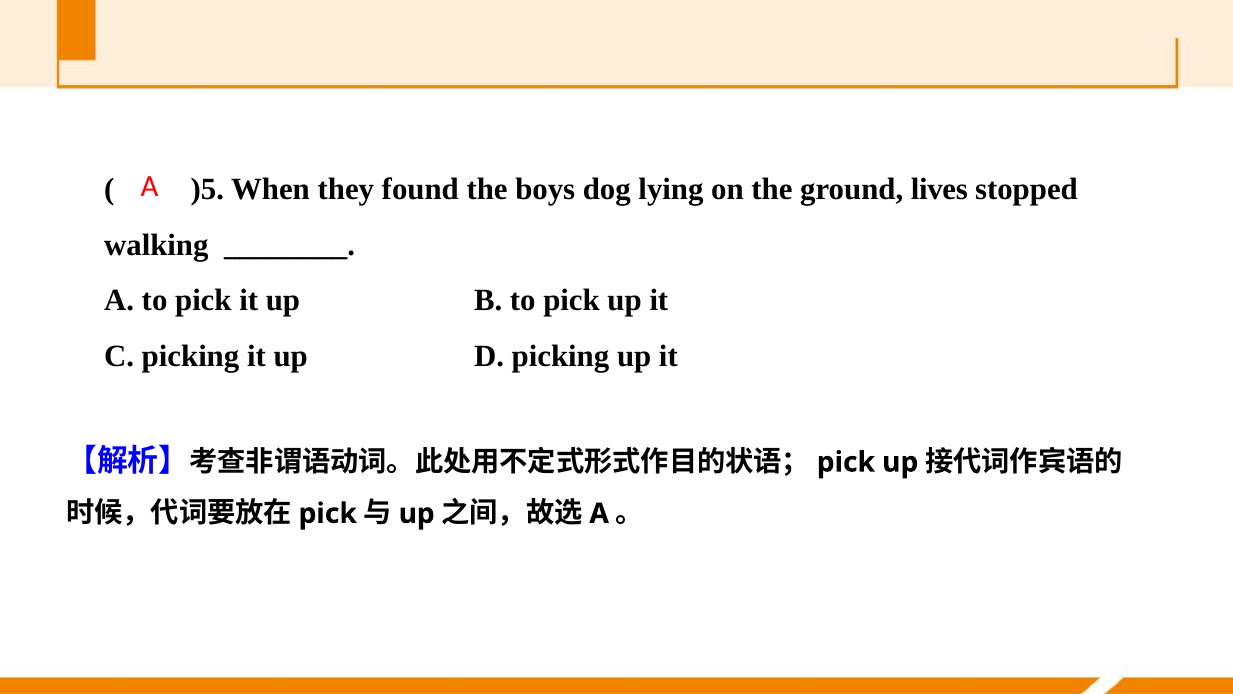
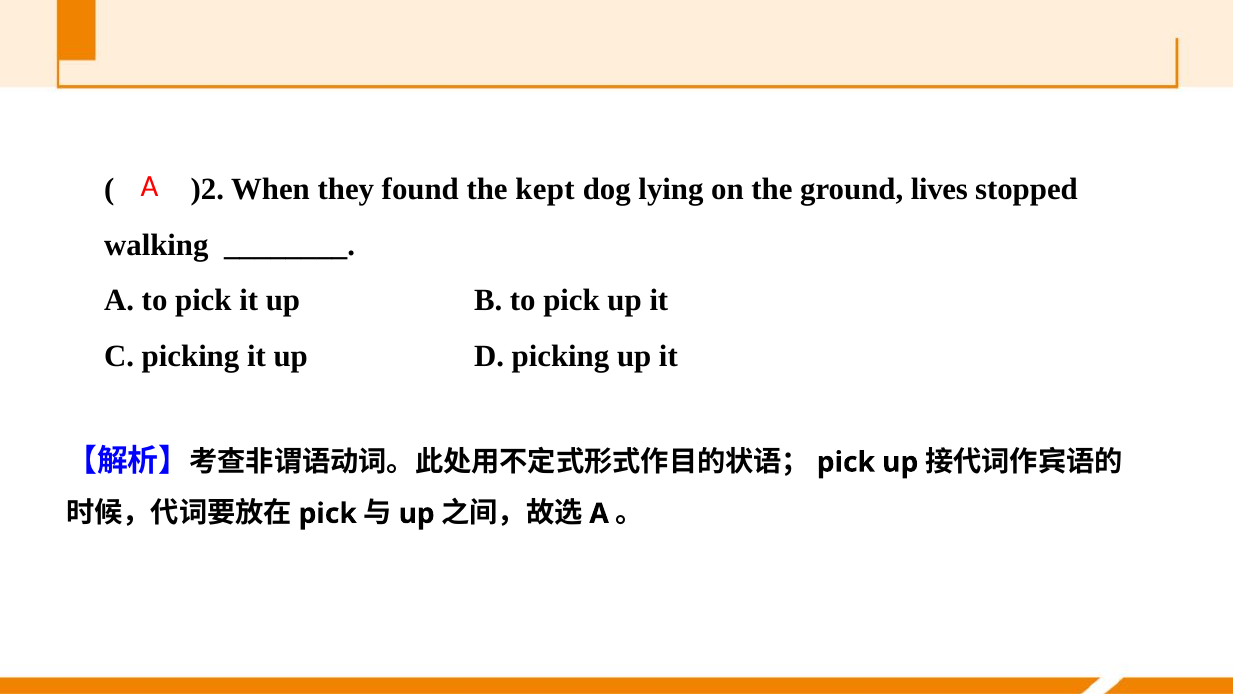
)5: )5 -> )2 (207, 190)
boys: boys -> kept (545, 190)
